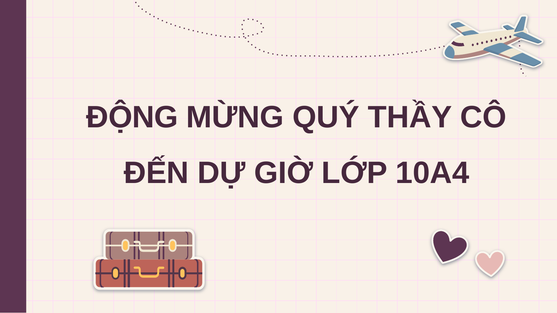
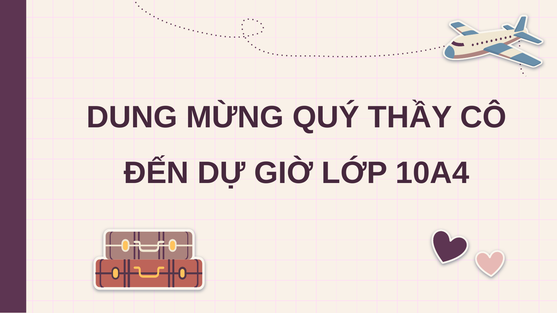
ĐỘNG: ĐỘNG -> DUNG (132, 117)
